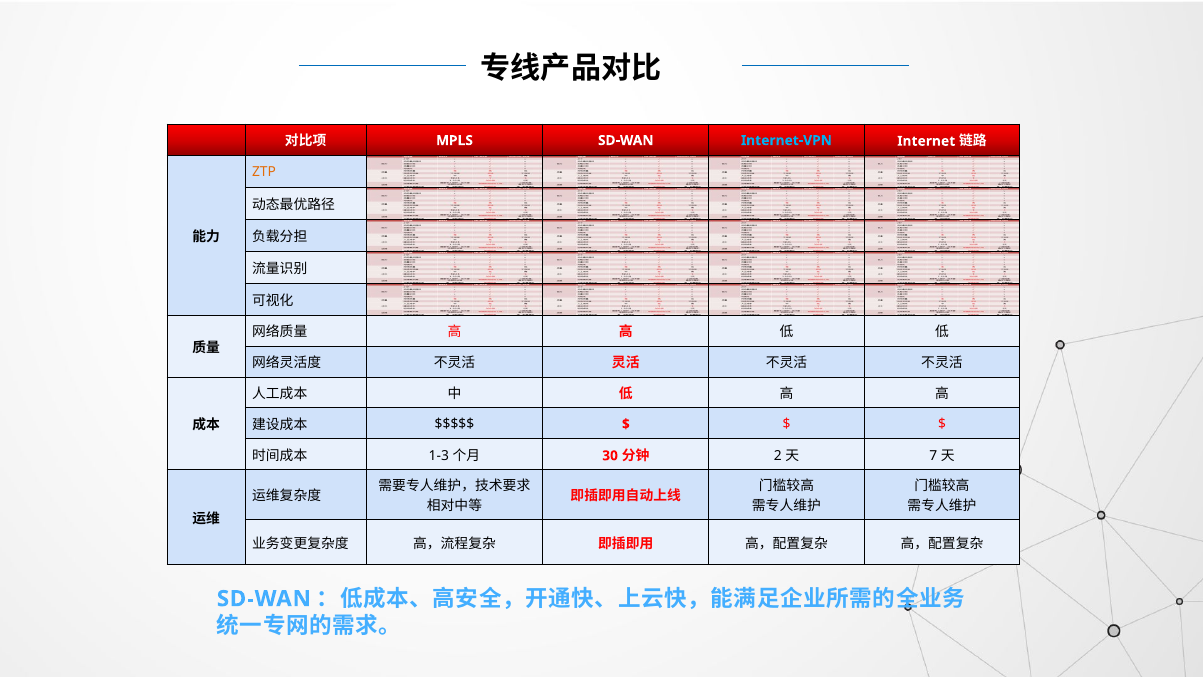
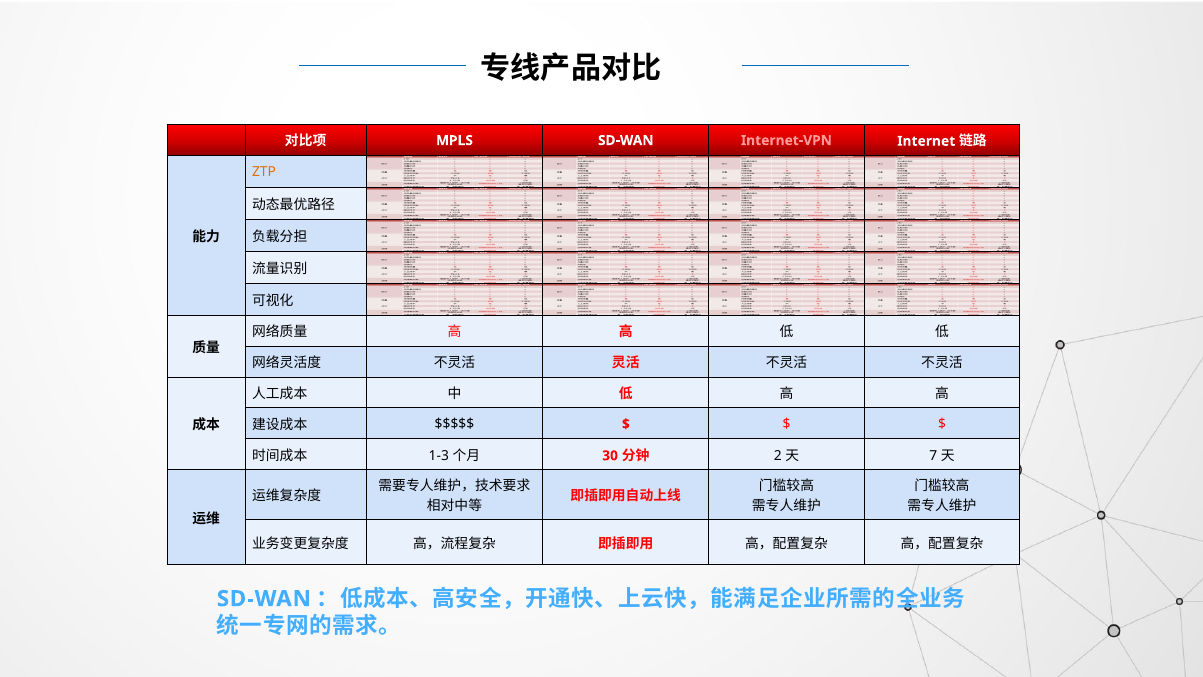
Internet-VPN colour: light blue -> pink (786, 140)
